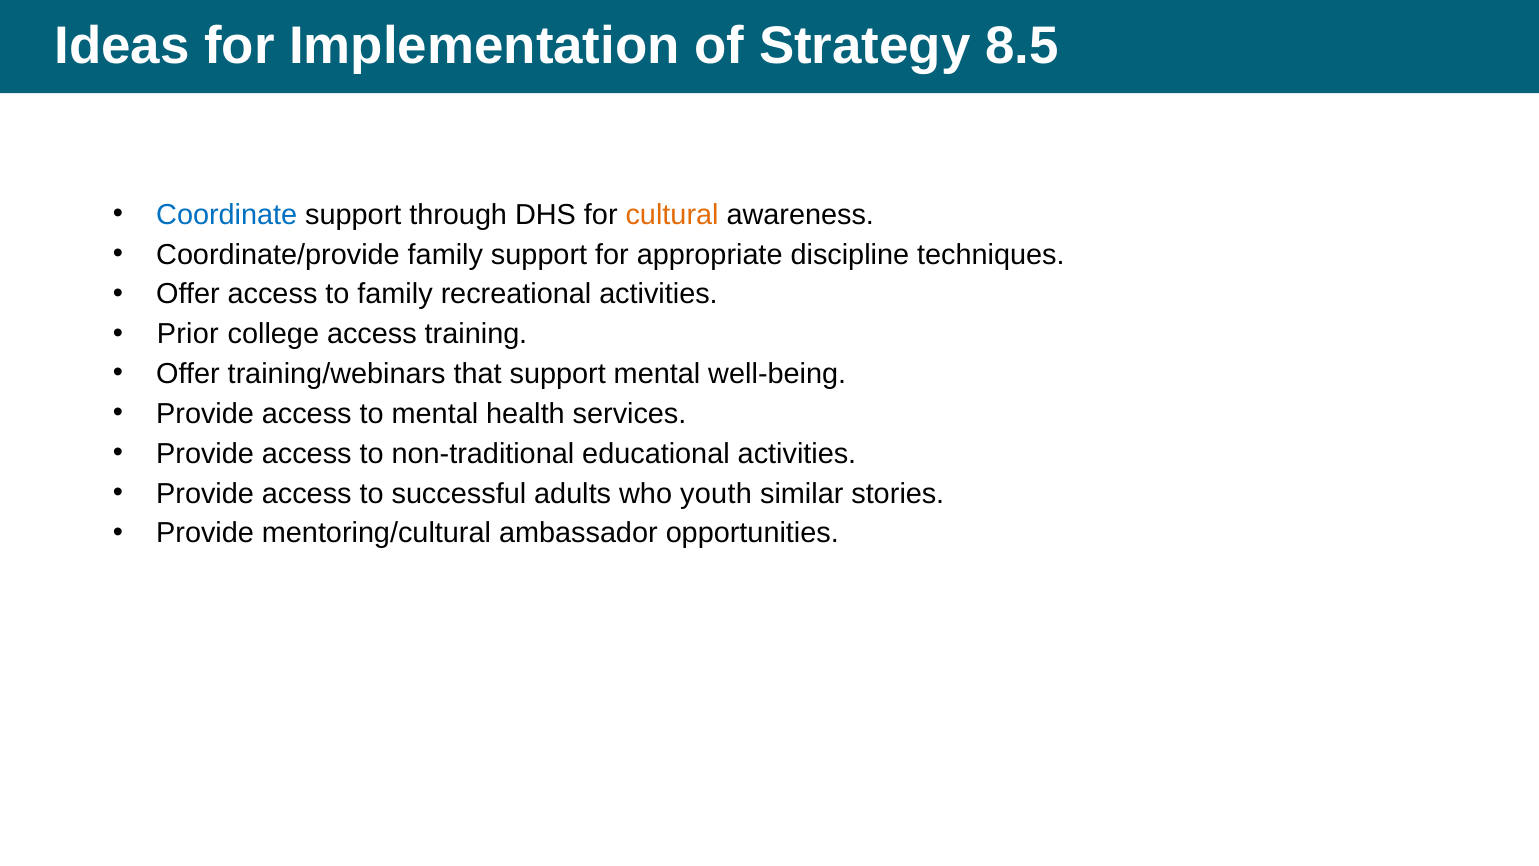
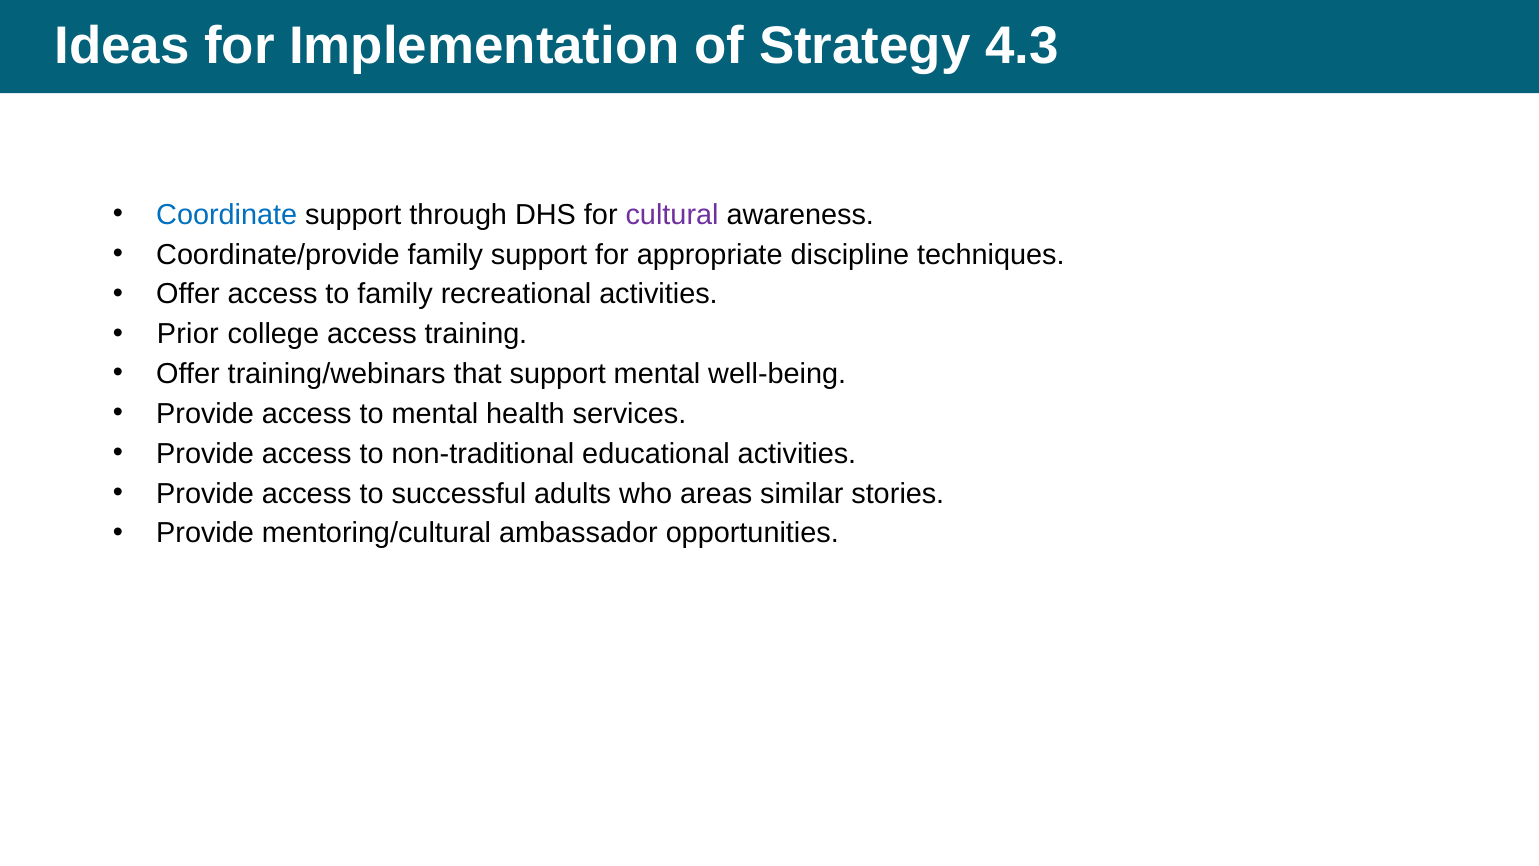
8.5: 8.5 -> 4.3 (1022, 46)
cultural colour: orange -> purple (672, 215)
youth: youth -> areas (716, 493)
